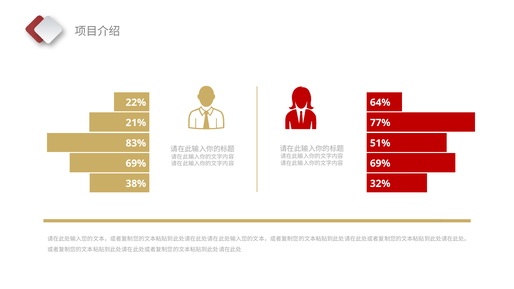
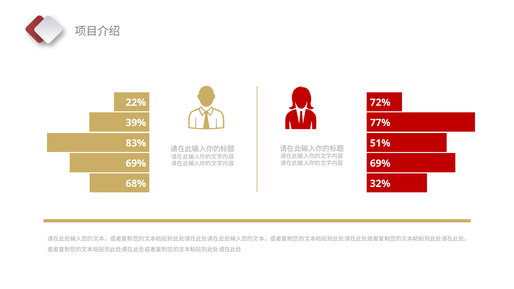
64%: 64% -> 72% (380, 103)
21%: 21% -> 39% (136, 123)
38%: 38% -> 68% (136, 184)
